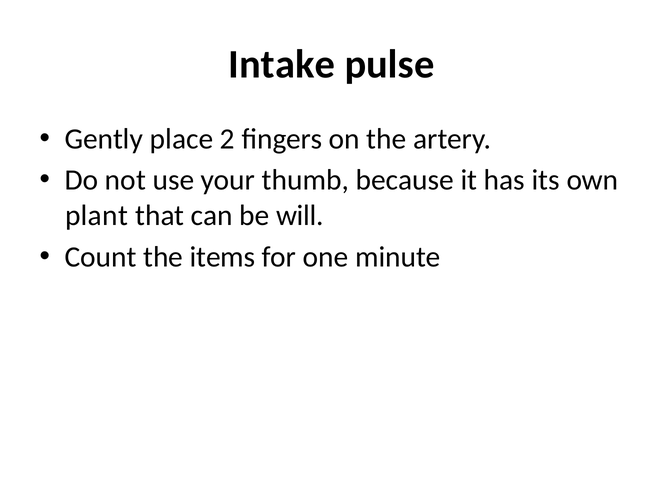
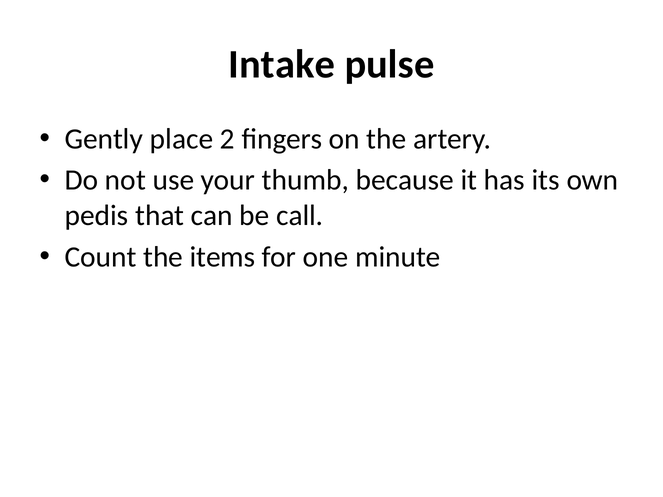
plant: plant -> pedis (97, 216)
will: will -> call (300, 216)
